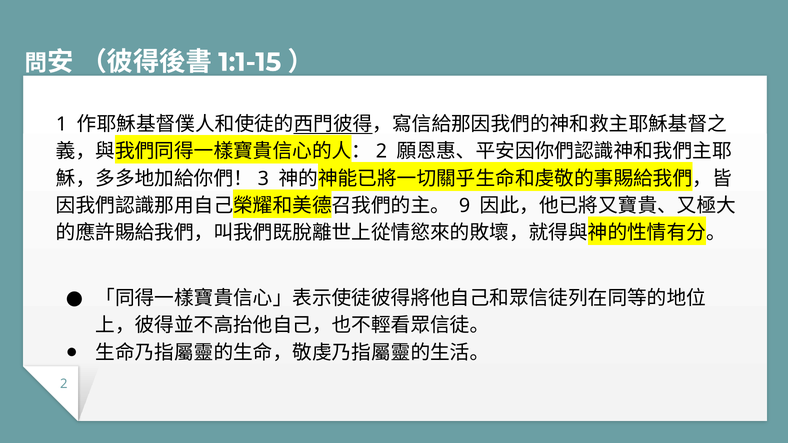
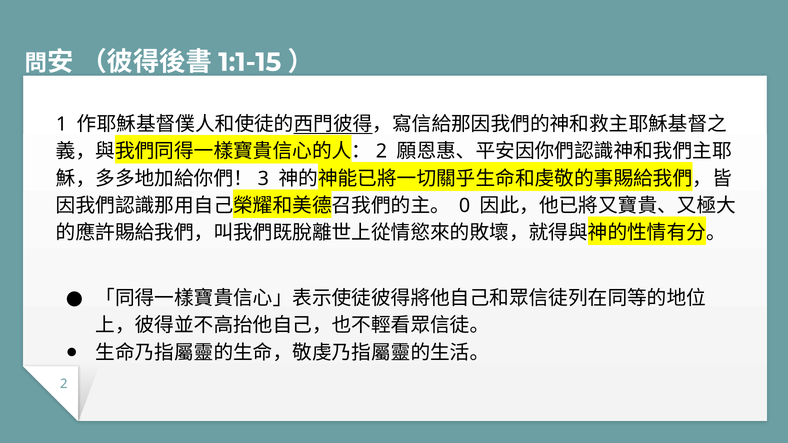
9: 9 -> 0 (465, 206)
